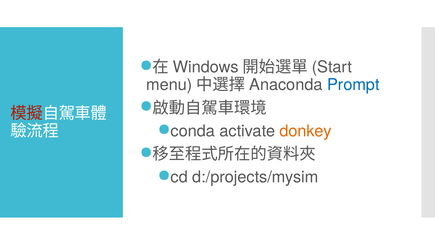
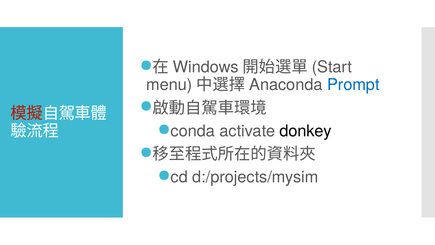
donkey colour: orange -> black (306, 131)
